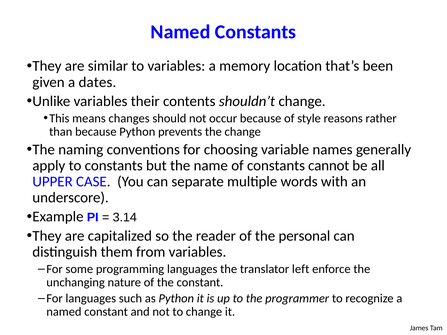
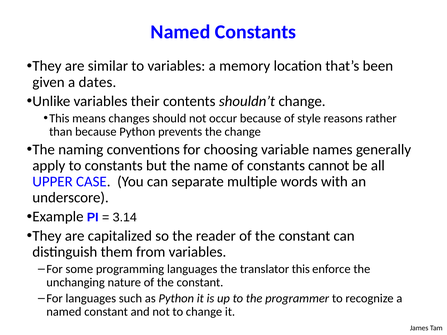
reader of the personal: personal -> constant (304, 236)
translator left: left -> this (301, 269)
